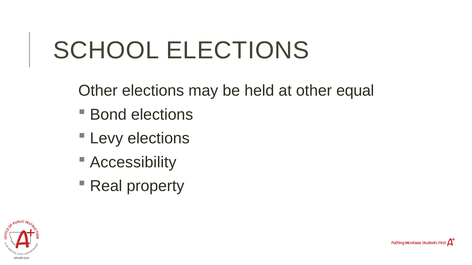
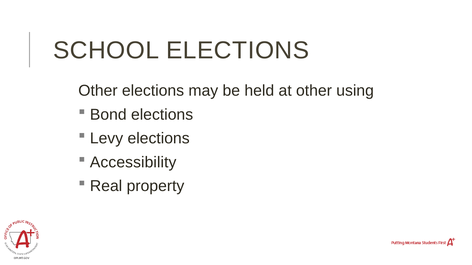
equal: equal -> using (355, 91)
